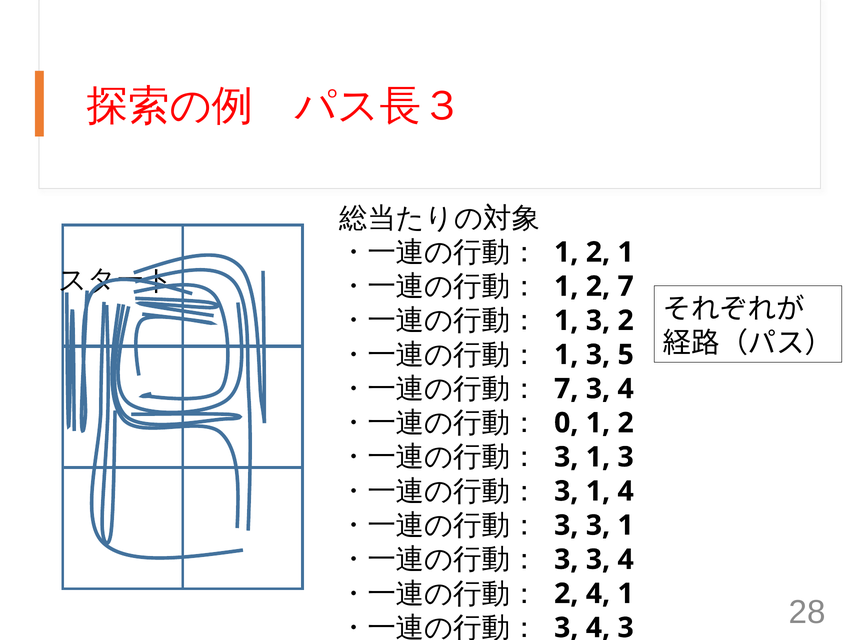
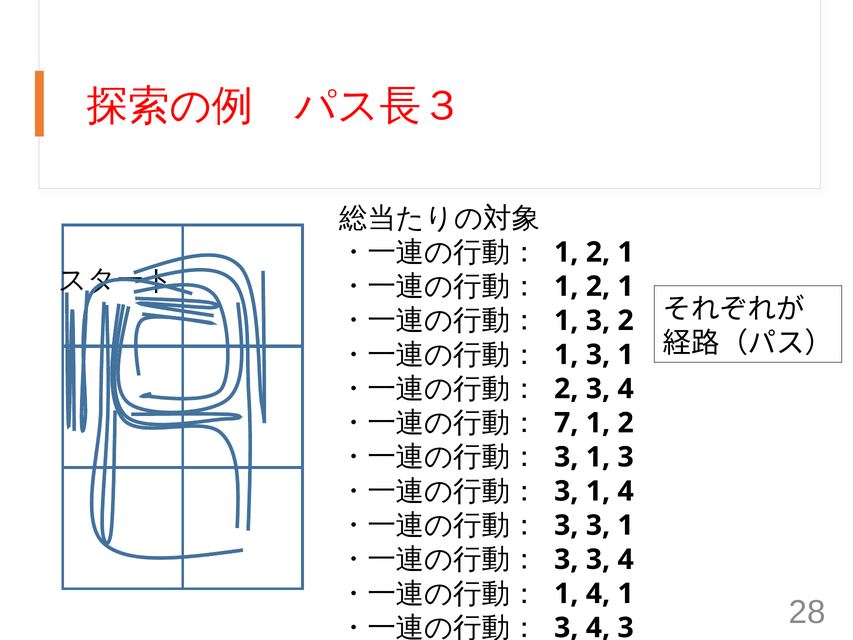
7: 7 -> 1 (626, 286)
1 3 5: 5 -> 1 (626, 355)
7: 7 -> 2 (566, 389)
0: 0 -> 7 (566, 423)
2: 2 -> 1 (566, 593)
